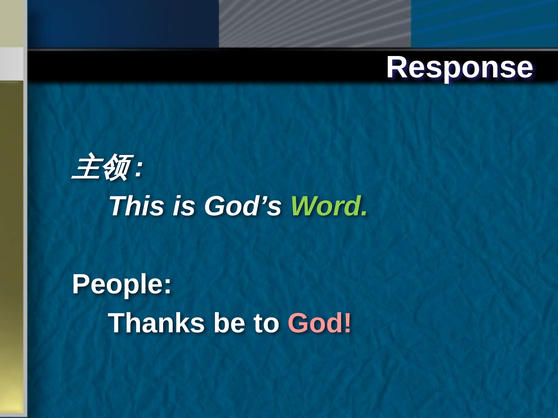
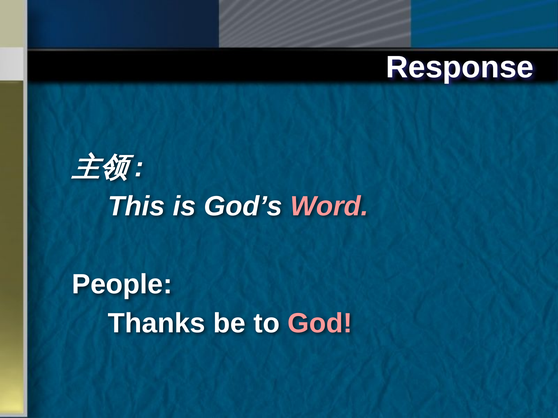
Word colour: light green -> pink (329, 207)
